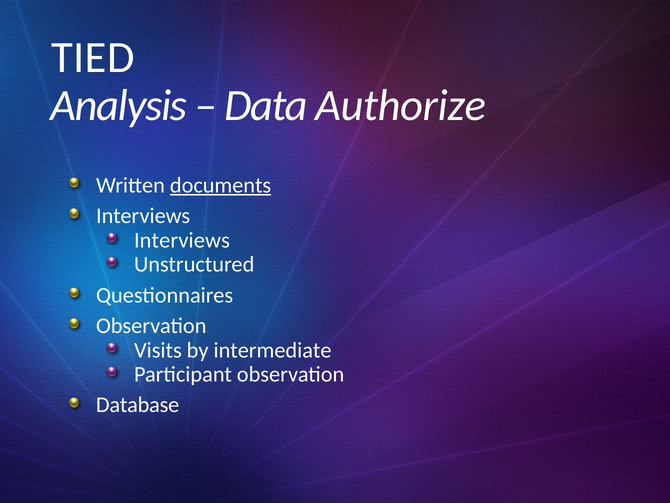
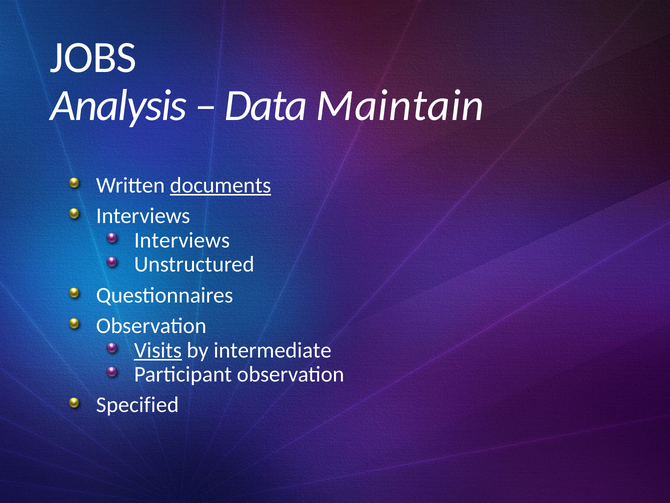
TIED: TIED -> JOBS (93, 57)
Authorize: Authorize -> Maintain (400, 105)
Visits underline: none -> present (158, 350)
Database: Database -> Specified (137, 405)
